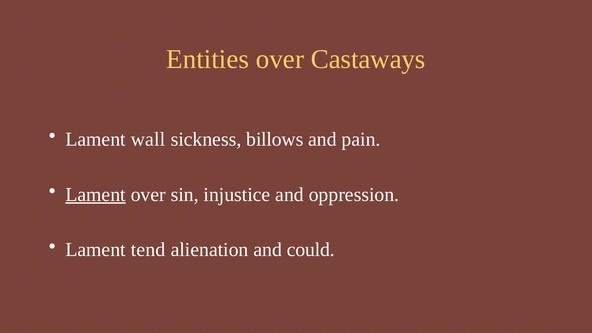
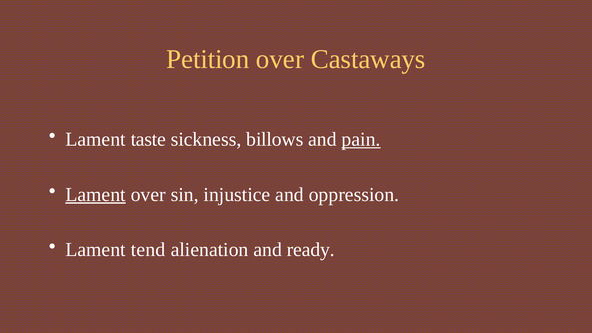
Entities: Entities -> Petition (208, 59)
wall: wall -> taste (148, 139)
pain underline: none -> present (361, 139)
could: could -> ready (311, 250)
